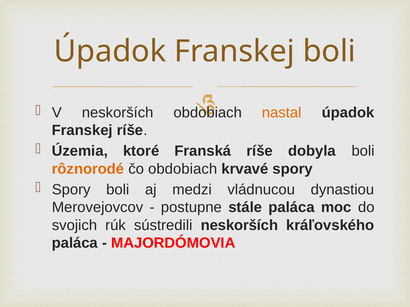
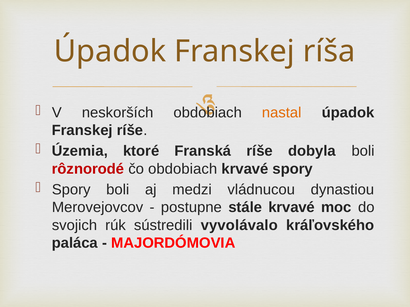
Franskej boli: boli -> ríša (329, 51)
rôznorodé colour: orange -> red (88, 169)
stále paláca: paláca -> krvavé (292, 208)
sústredili neskorších: neskorších -> vyvolávalo (239, 226)
